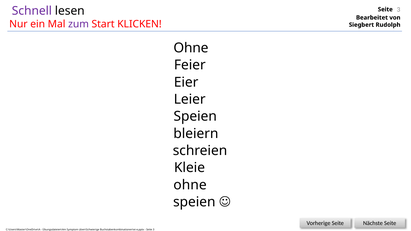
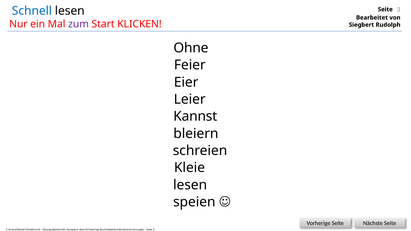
Schnell colour: purple -> blue (32, 11)
Speien: Speien -> Kannst (195, 116)
ohne: ohne -> lesen (190, 185)
